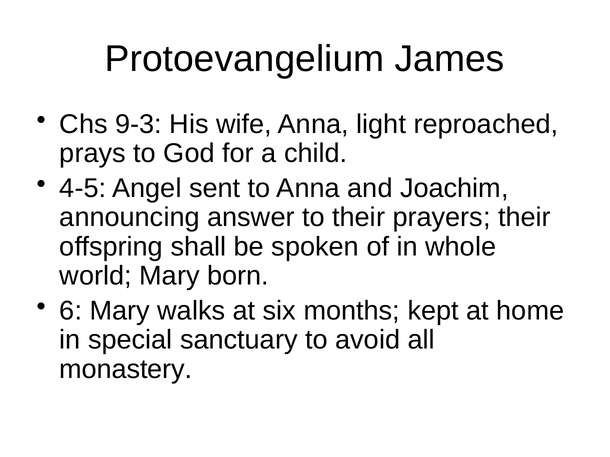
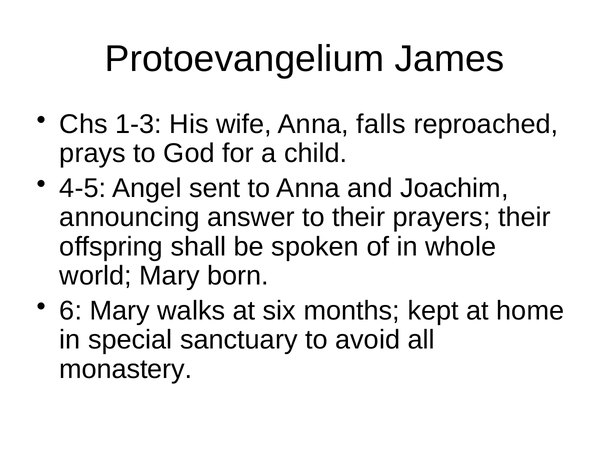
9-3: 9-3 -> 1-3 (139, 124)
light: light -> falls (381, 124)
